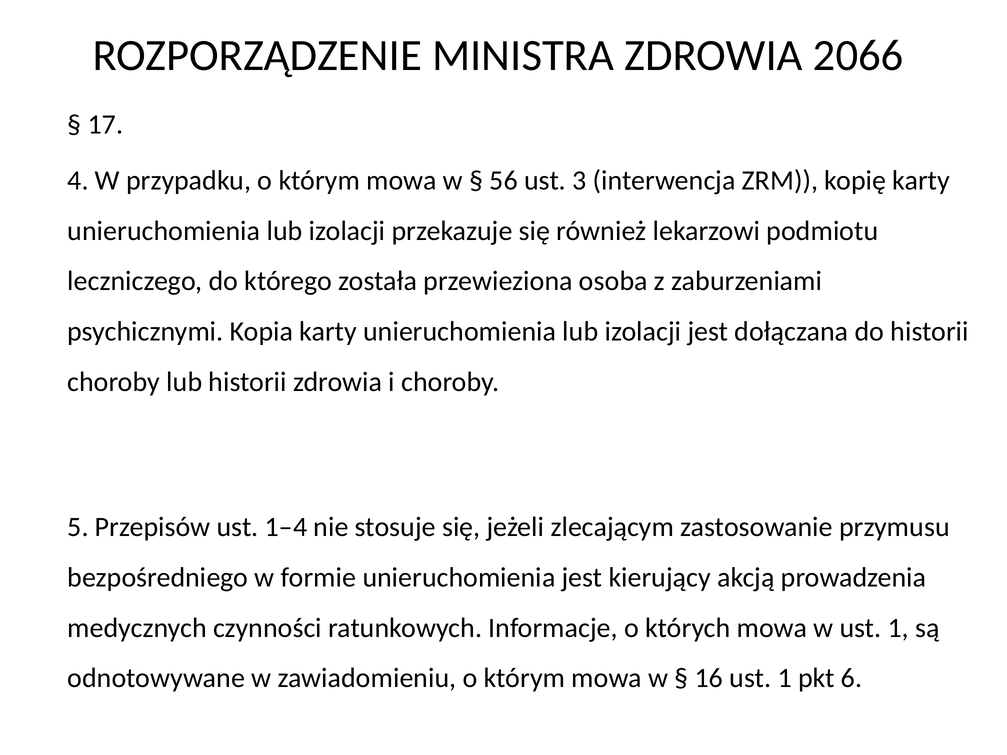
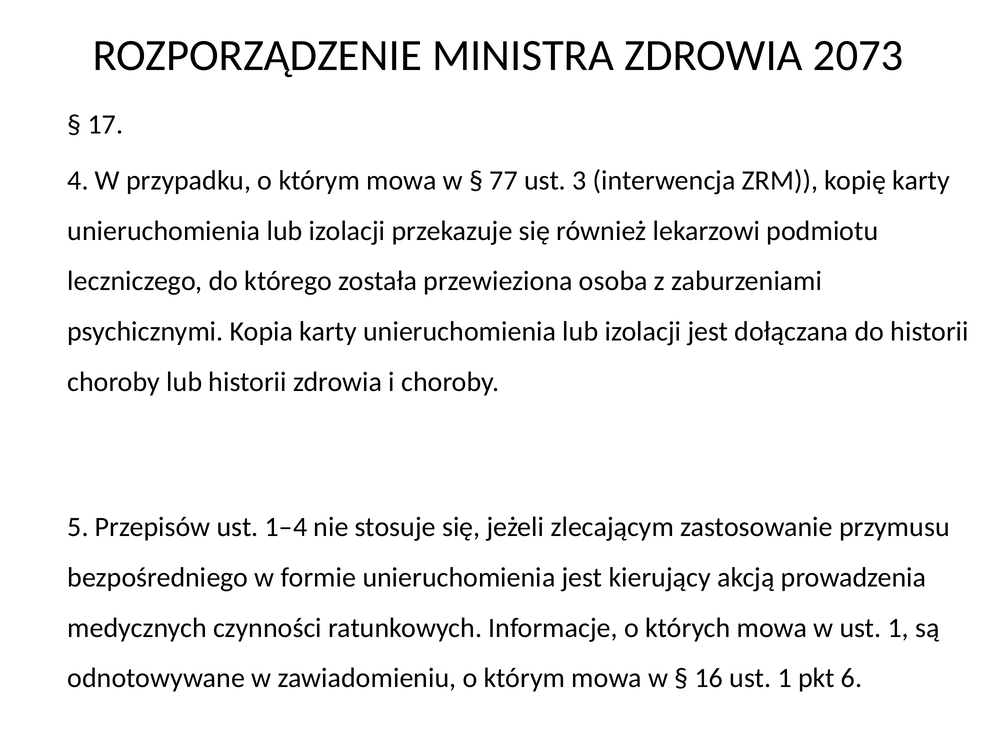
2066: 2066 -> 2073 (858, 56)
56: 56 -> 77 (504, 181)
